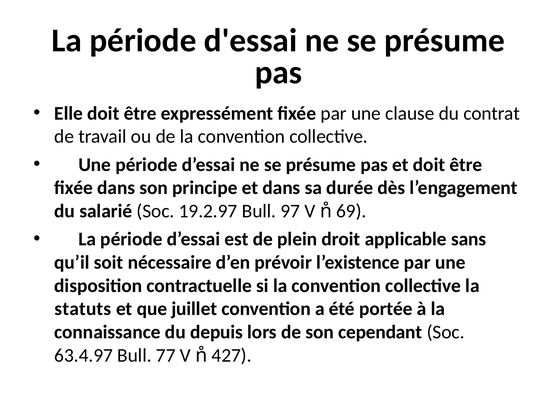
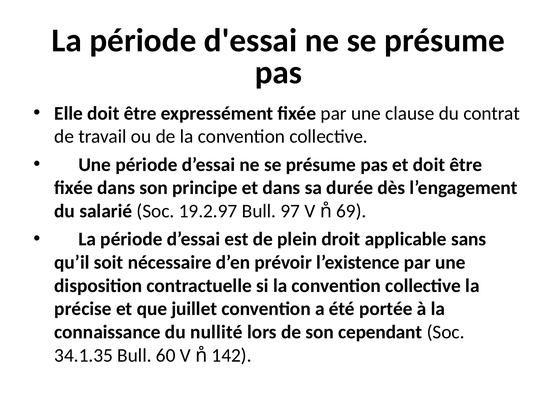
statuts: statuts -> précise (83, 309)
depuis: depuis -> nullité (216, 332)
63.4.97: 63.4.97 -> 34.1.35 (84, 355)
77: 77 -> 60 (166, 355)
427: 427 -> 142 (232, 355)
